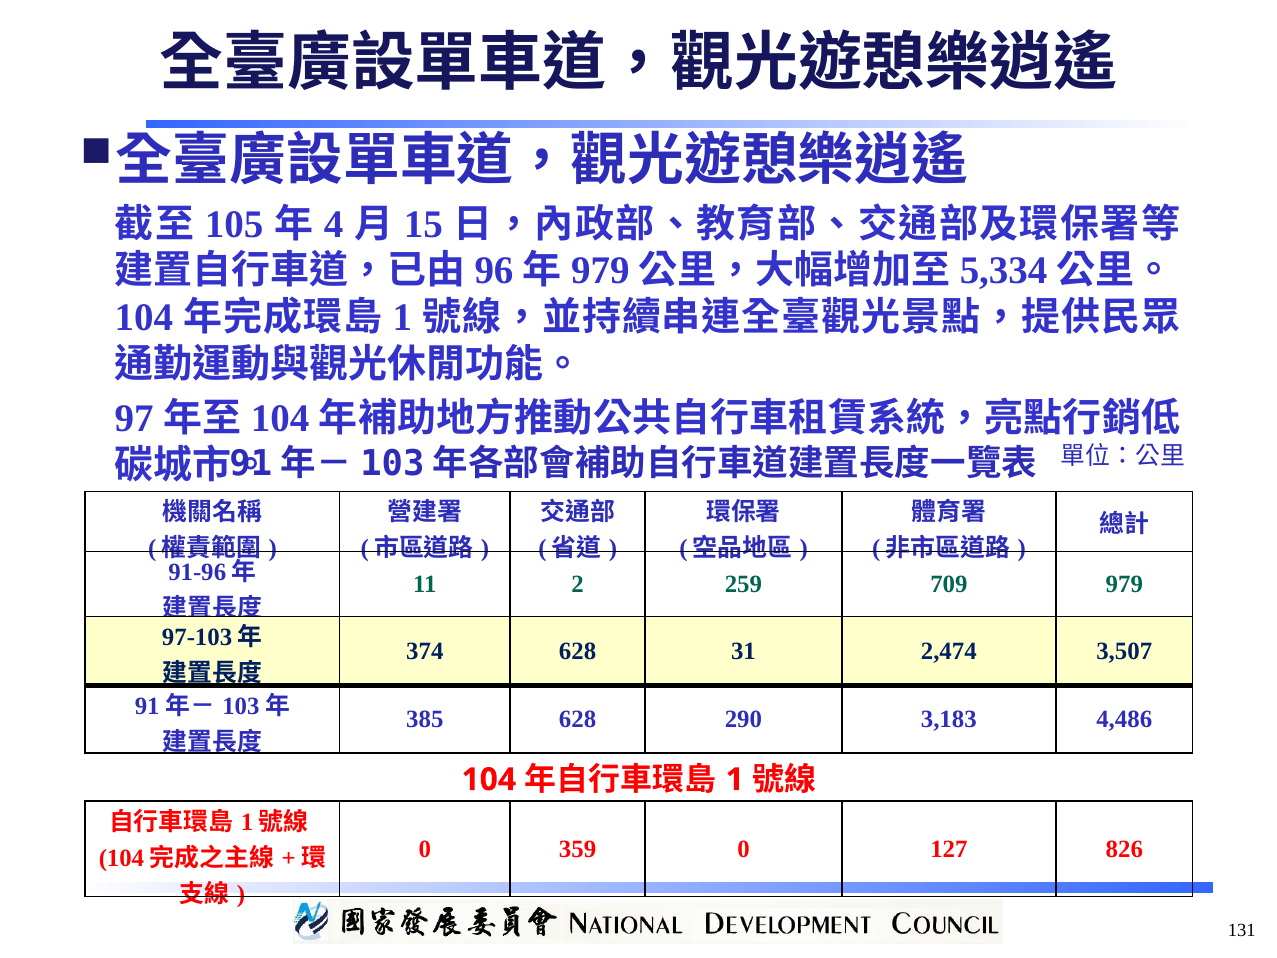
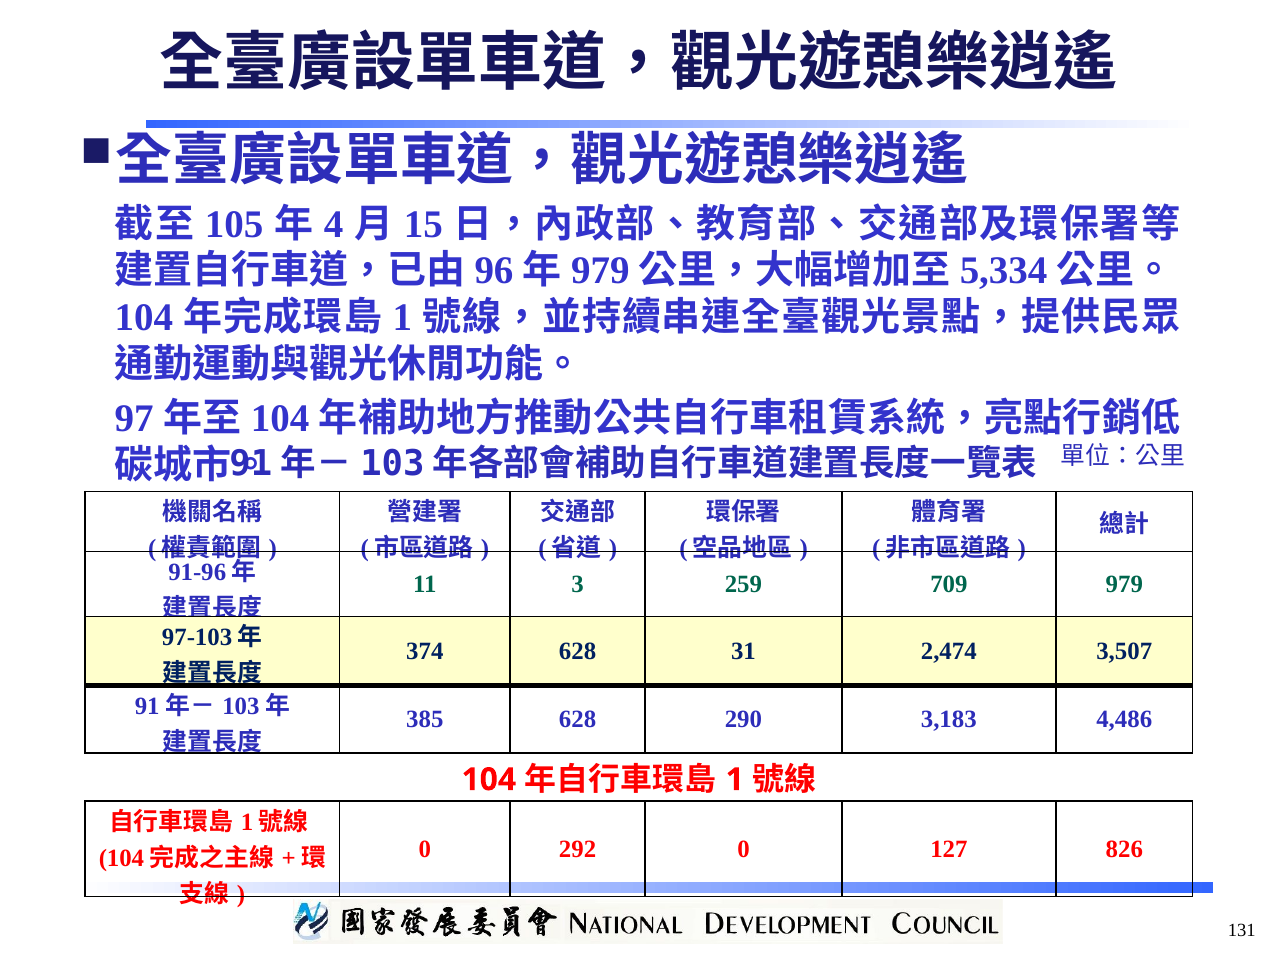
2: 2 -> 3 (578, 584)
359: 359 -> 292 (578, 849)
